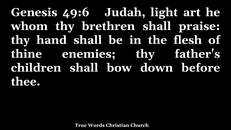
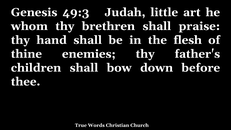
49:6: 49:6 -> 49:3 (76, 12)
light: light -> little (164, 12)
